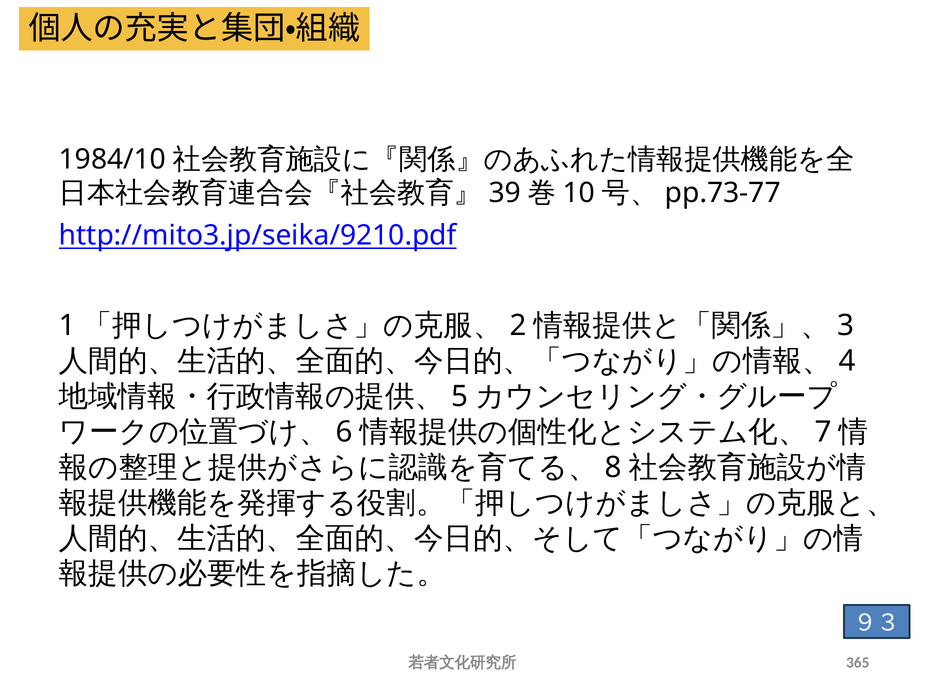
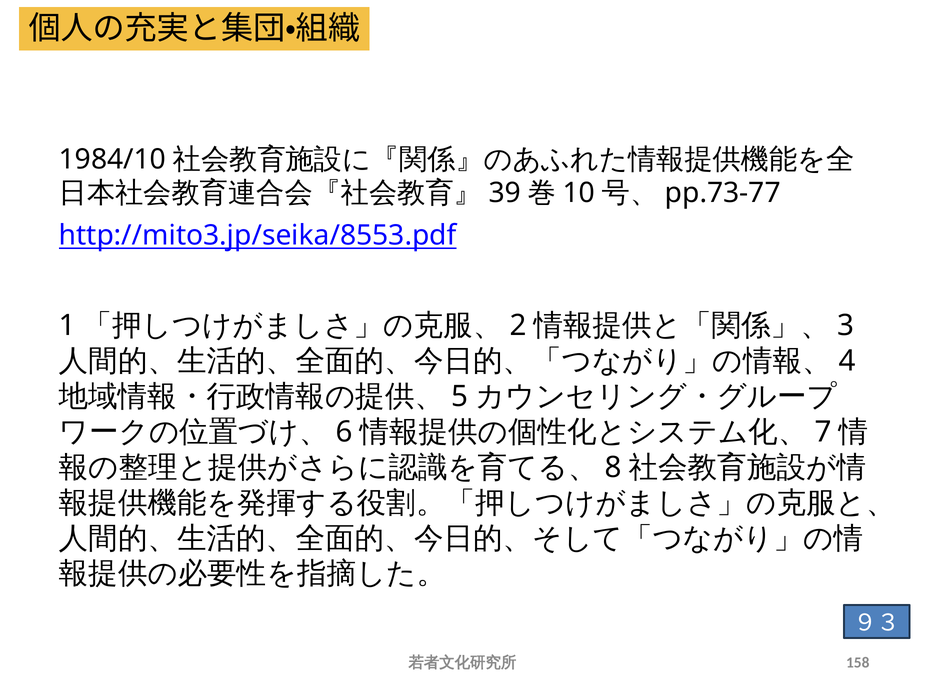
http://mito3.jp/seika/9210.pdf: http://mito3.jp/seika/9210.pdf -> http://mito3.jp/seika/8553.pdf (258, 235)
365: 365 -> 158 (858, 662)
